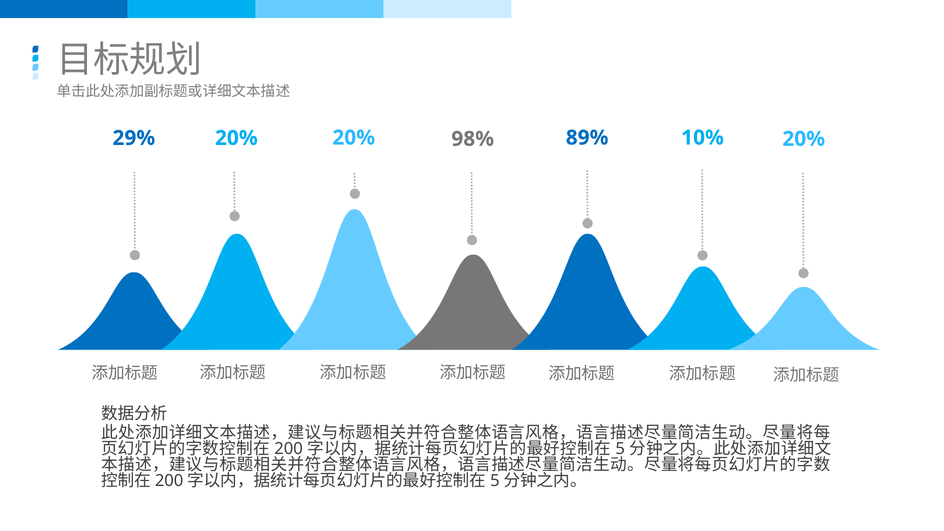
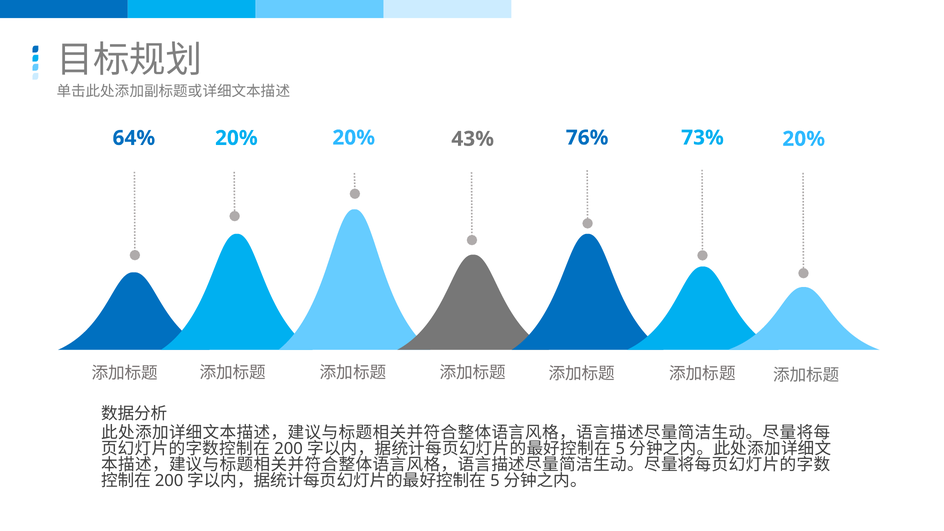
89%: 89% -> 76% (587, 138)
10%: 10% -> 73% (702, 138)
29%: 29% -> 64% (134, 138)
98%: 98% -> 43% (473, 139)
